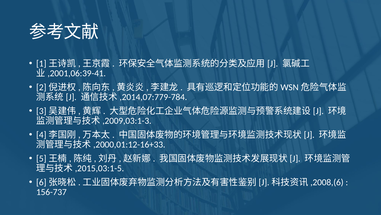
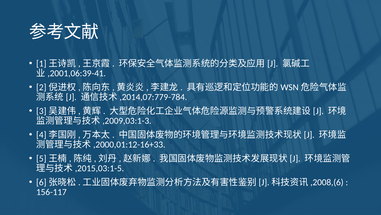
156-737: 156-737 -> 156-117 (51, 192)
